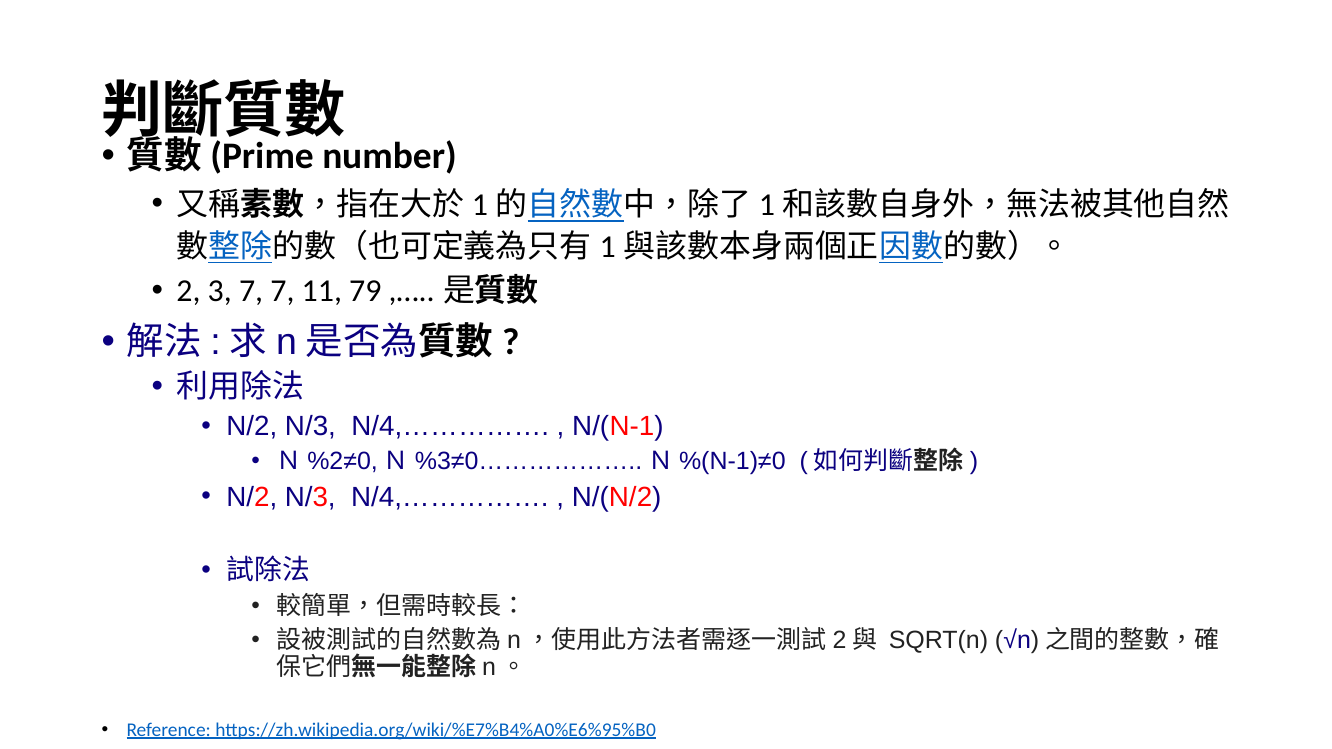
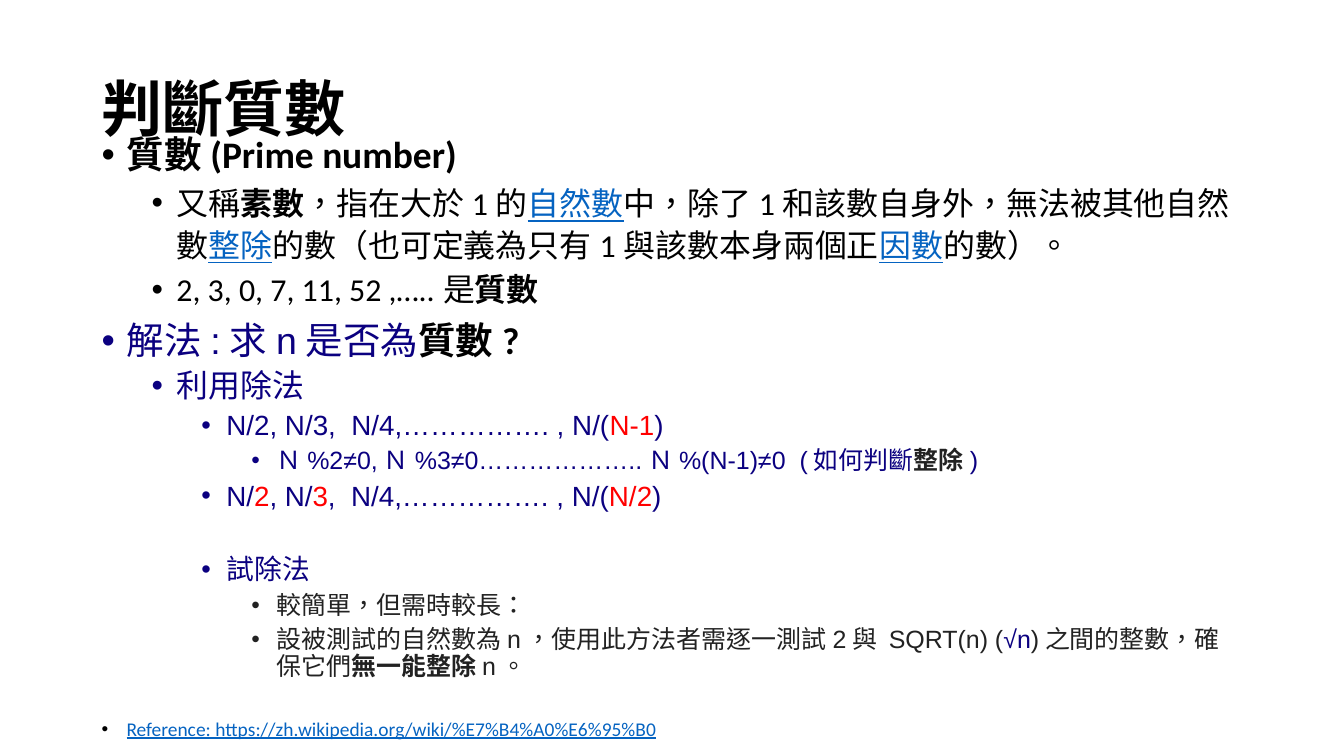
3 7: 7 -> 0 (251, 291)
79: 79 -> 52 (365, 291)
